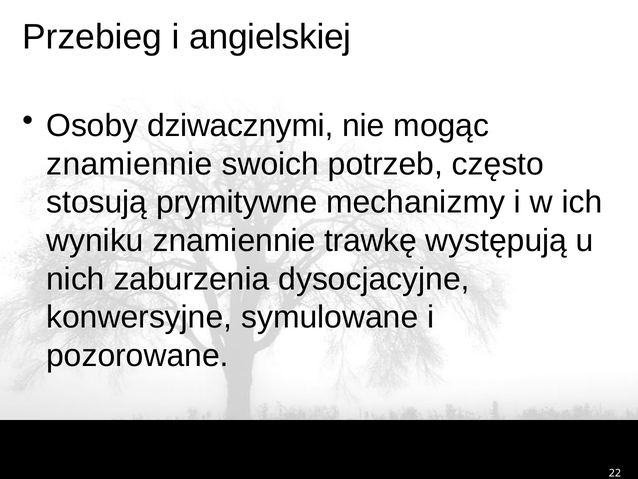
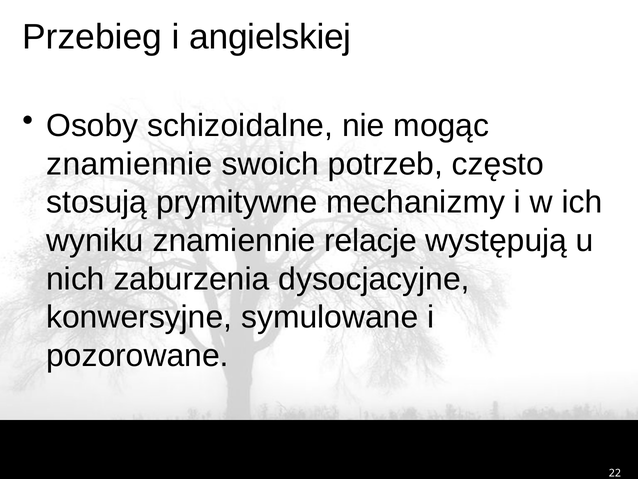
dziwacznymi: dziwacznymi -> schizoidalne (240, 126)
trawkę: trawkę -> relacje (371, 240)
